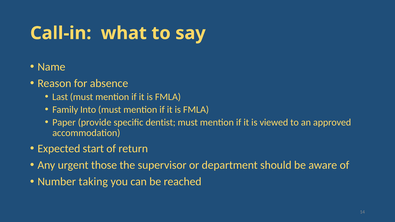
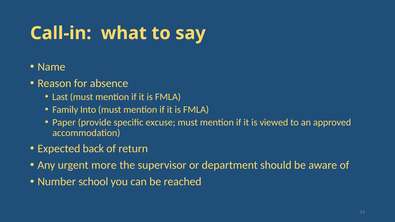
dentist: dentist -> excuse (161, 122)
start: start -> back (93, 149)
those: those -> more (104, 165)
taking: taking -> school (93, 182)
